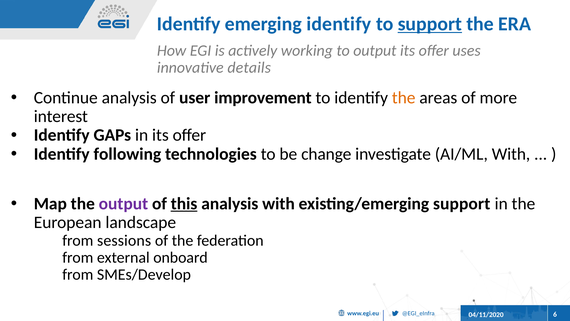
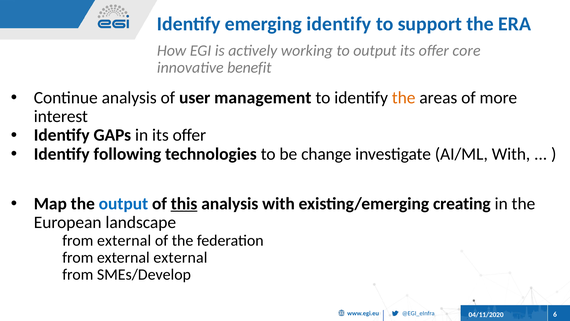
support underline: present -> none (430, 24)
uses: uses -> core (467, 50)
details: details -> benefit (249, 68)
improvement: improvement -> management (263, 97)
output colour: purple -> blue (123, 203)
existing/emerging support: support -> creating (462, 203)
sessions: sessions -> external (124, 240)
external onboard: onboard -> external (180, 257)
